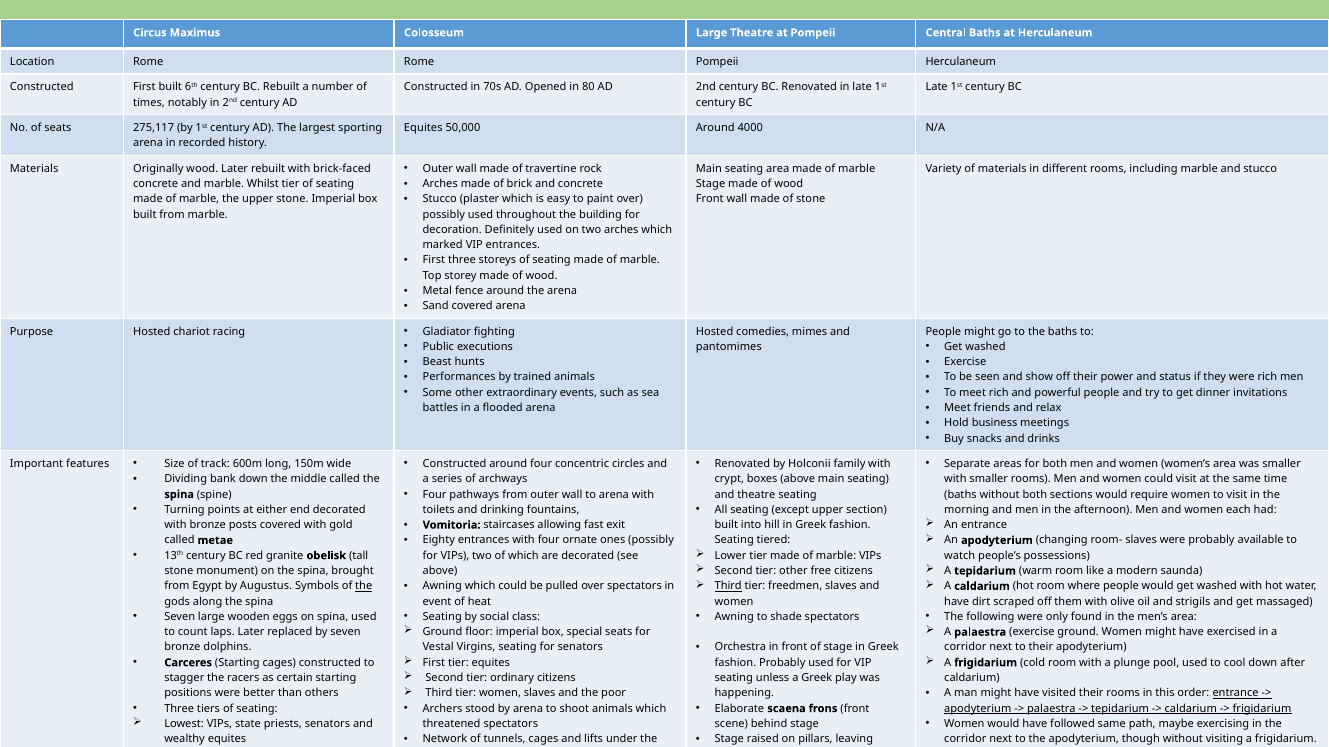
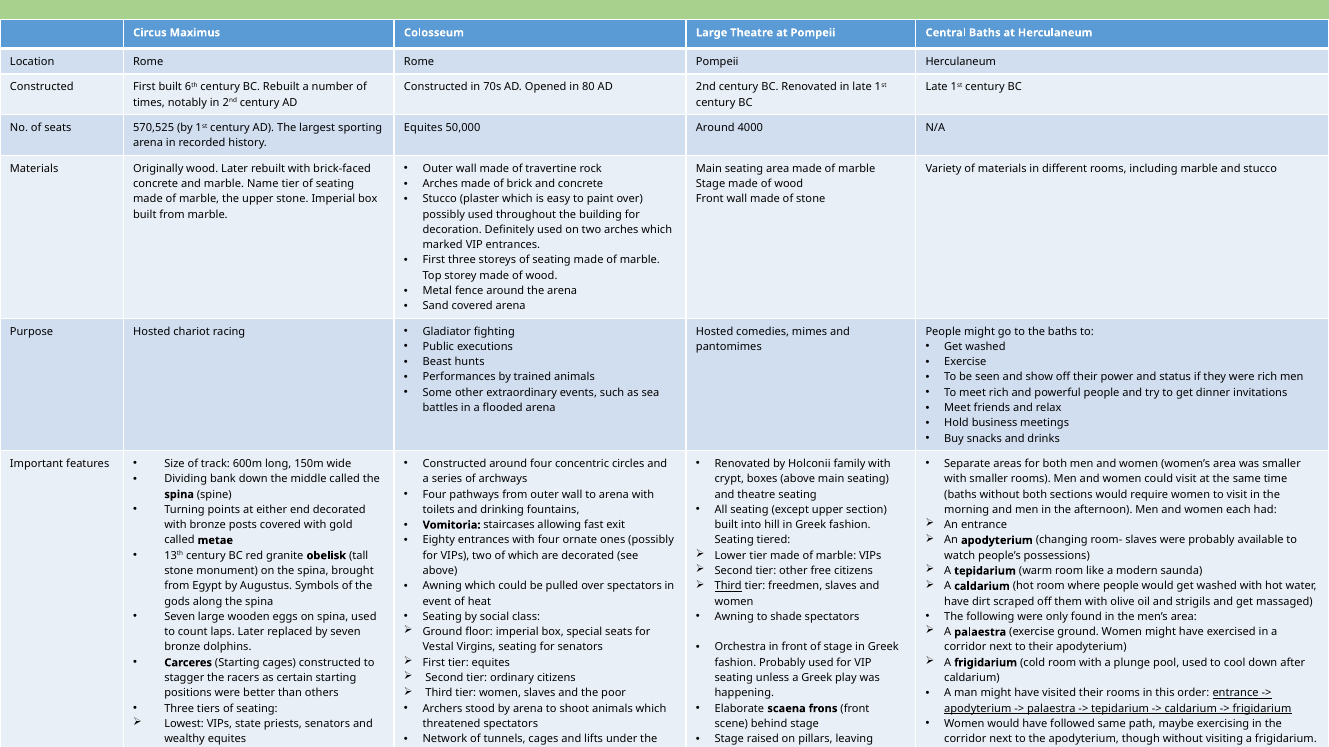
275,117: 275,117 -> 570,525 (154, 128)
Whilst: Whilst -> Name (263, 184)
the underline: present -> none (364, 587)
